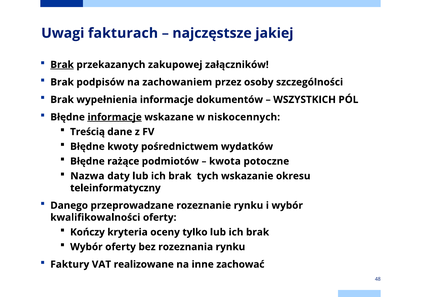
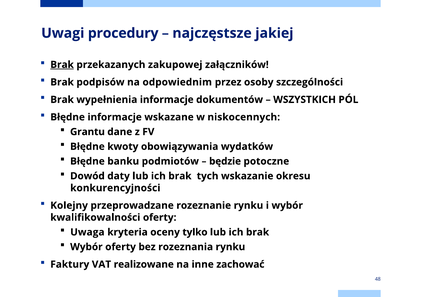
fakturach: fakturach -> procedury (123, 33)
zachowaniem: zachowaniem -> odpowiednim (177, 82)
informacje underline: present -> none (115, 117)
Treścią: Treścią -> Grantu (87, 132)
pośrednictwem: pośrednictwem -> obowiązywania (180, 147)
rażące: rażące -> banku (123, 162)
kwota: kwota -> będzie (225, 162)
Nazwa: Nazwa -> Dowód (87, 176)
teleinformatyczny: teleinformatyczny -> konkurencyjności (115, 188)
Danego: Danego -> Kolejny (69, 206)
Kończy: Kończy -> Uwaga (87, 233)
